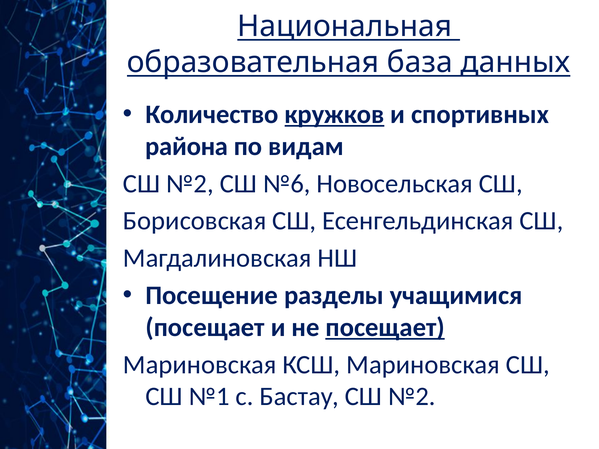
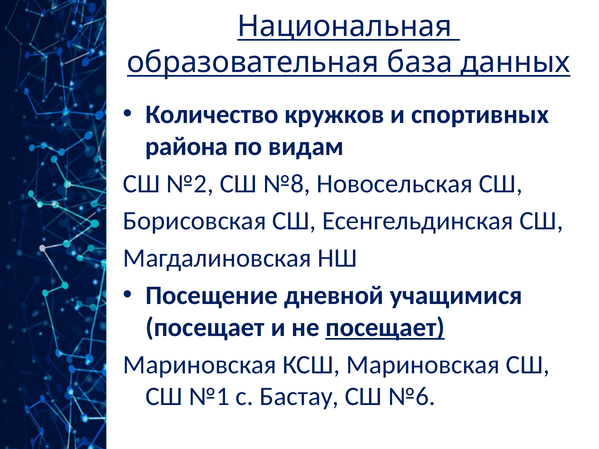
кружков underline: present -> none (334, 114)
№6: №6 -> №8 (287, 184)
разделы: разделы -> дневной (334, 296)
Бастау СШ №2: №2 -> №6 (412, 397)
